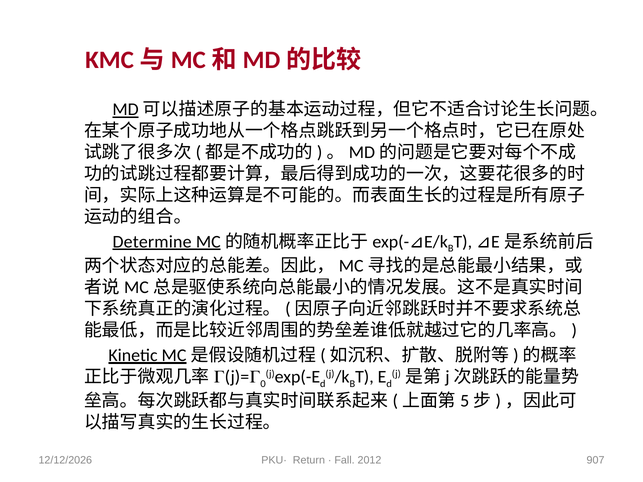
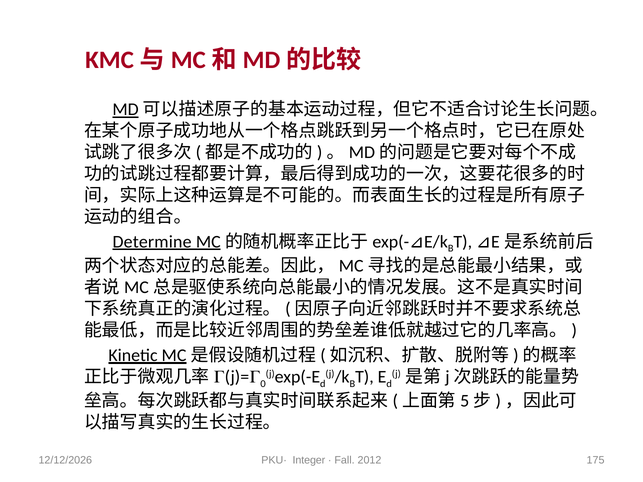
Return: Return -> Integer (309, 461)
907: 907 -> 175 (596, 461)
